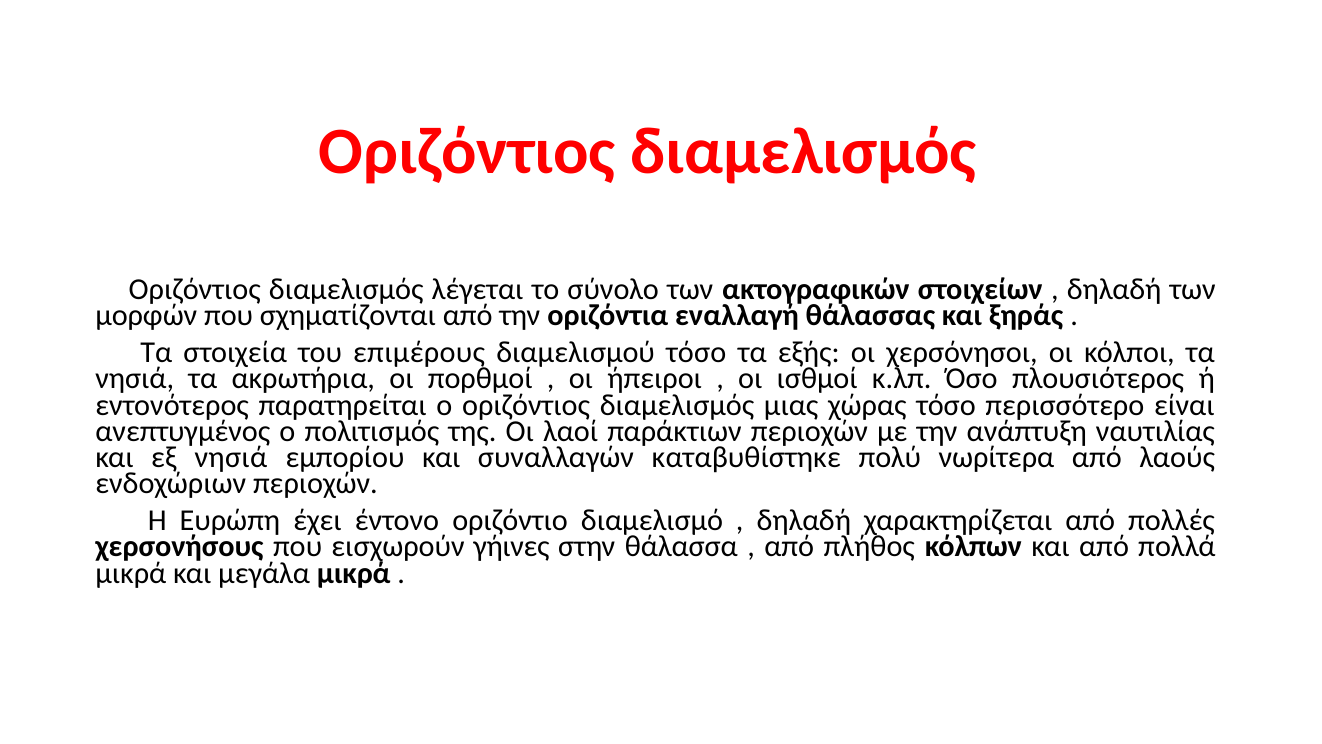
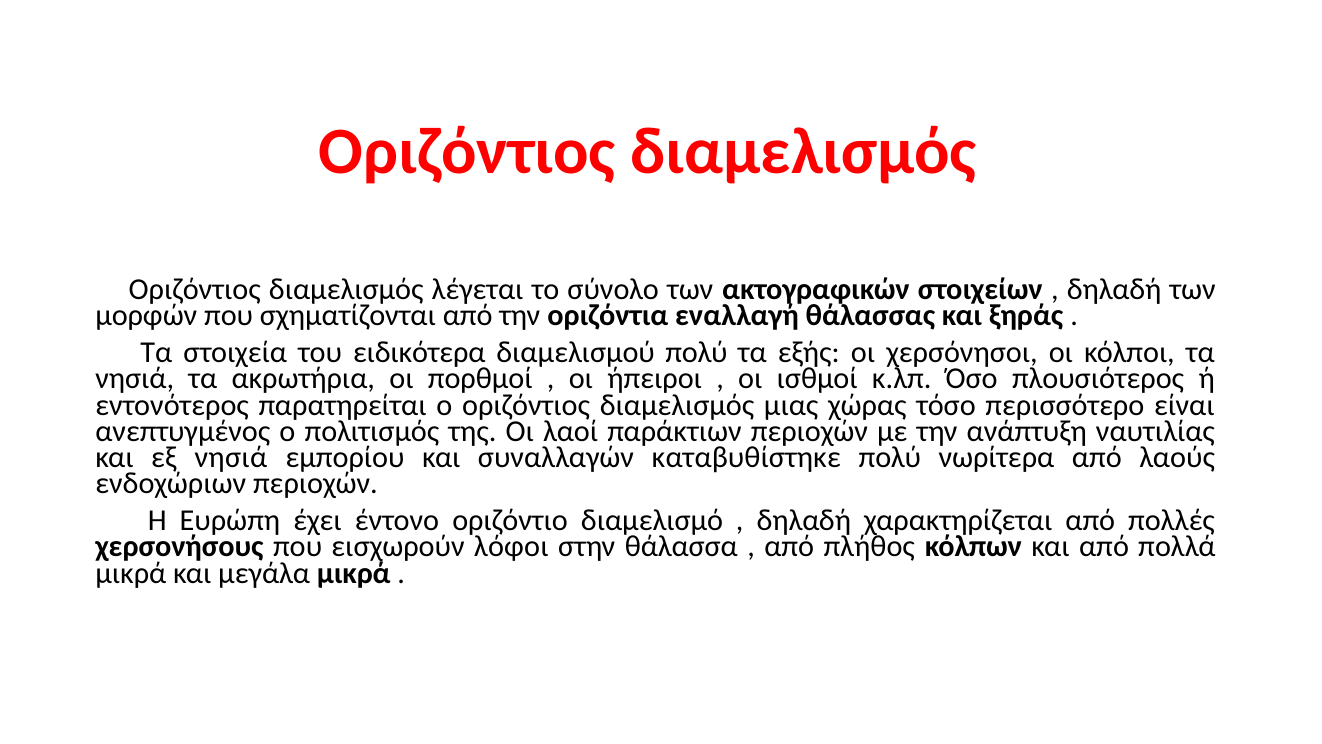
επιμέρους: επιμέρους -> ειδικότερα (419, 353)
διαμελισμού τόσο: τόσο -> πολύ (697, 353)
γήινες: γήινες -> λόφοι (511, 547)
